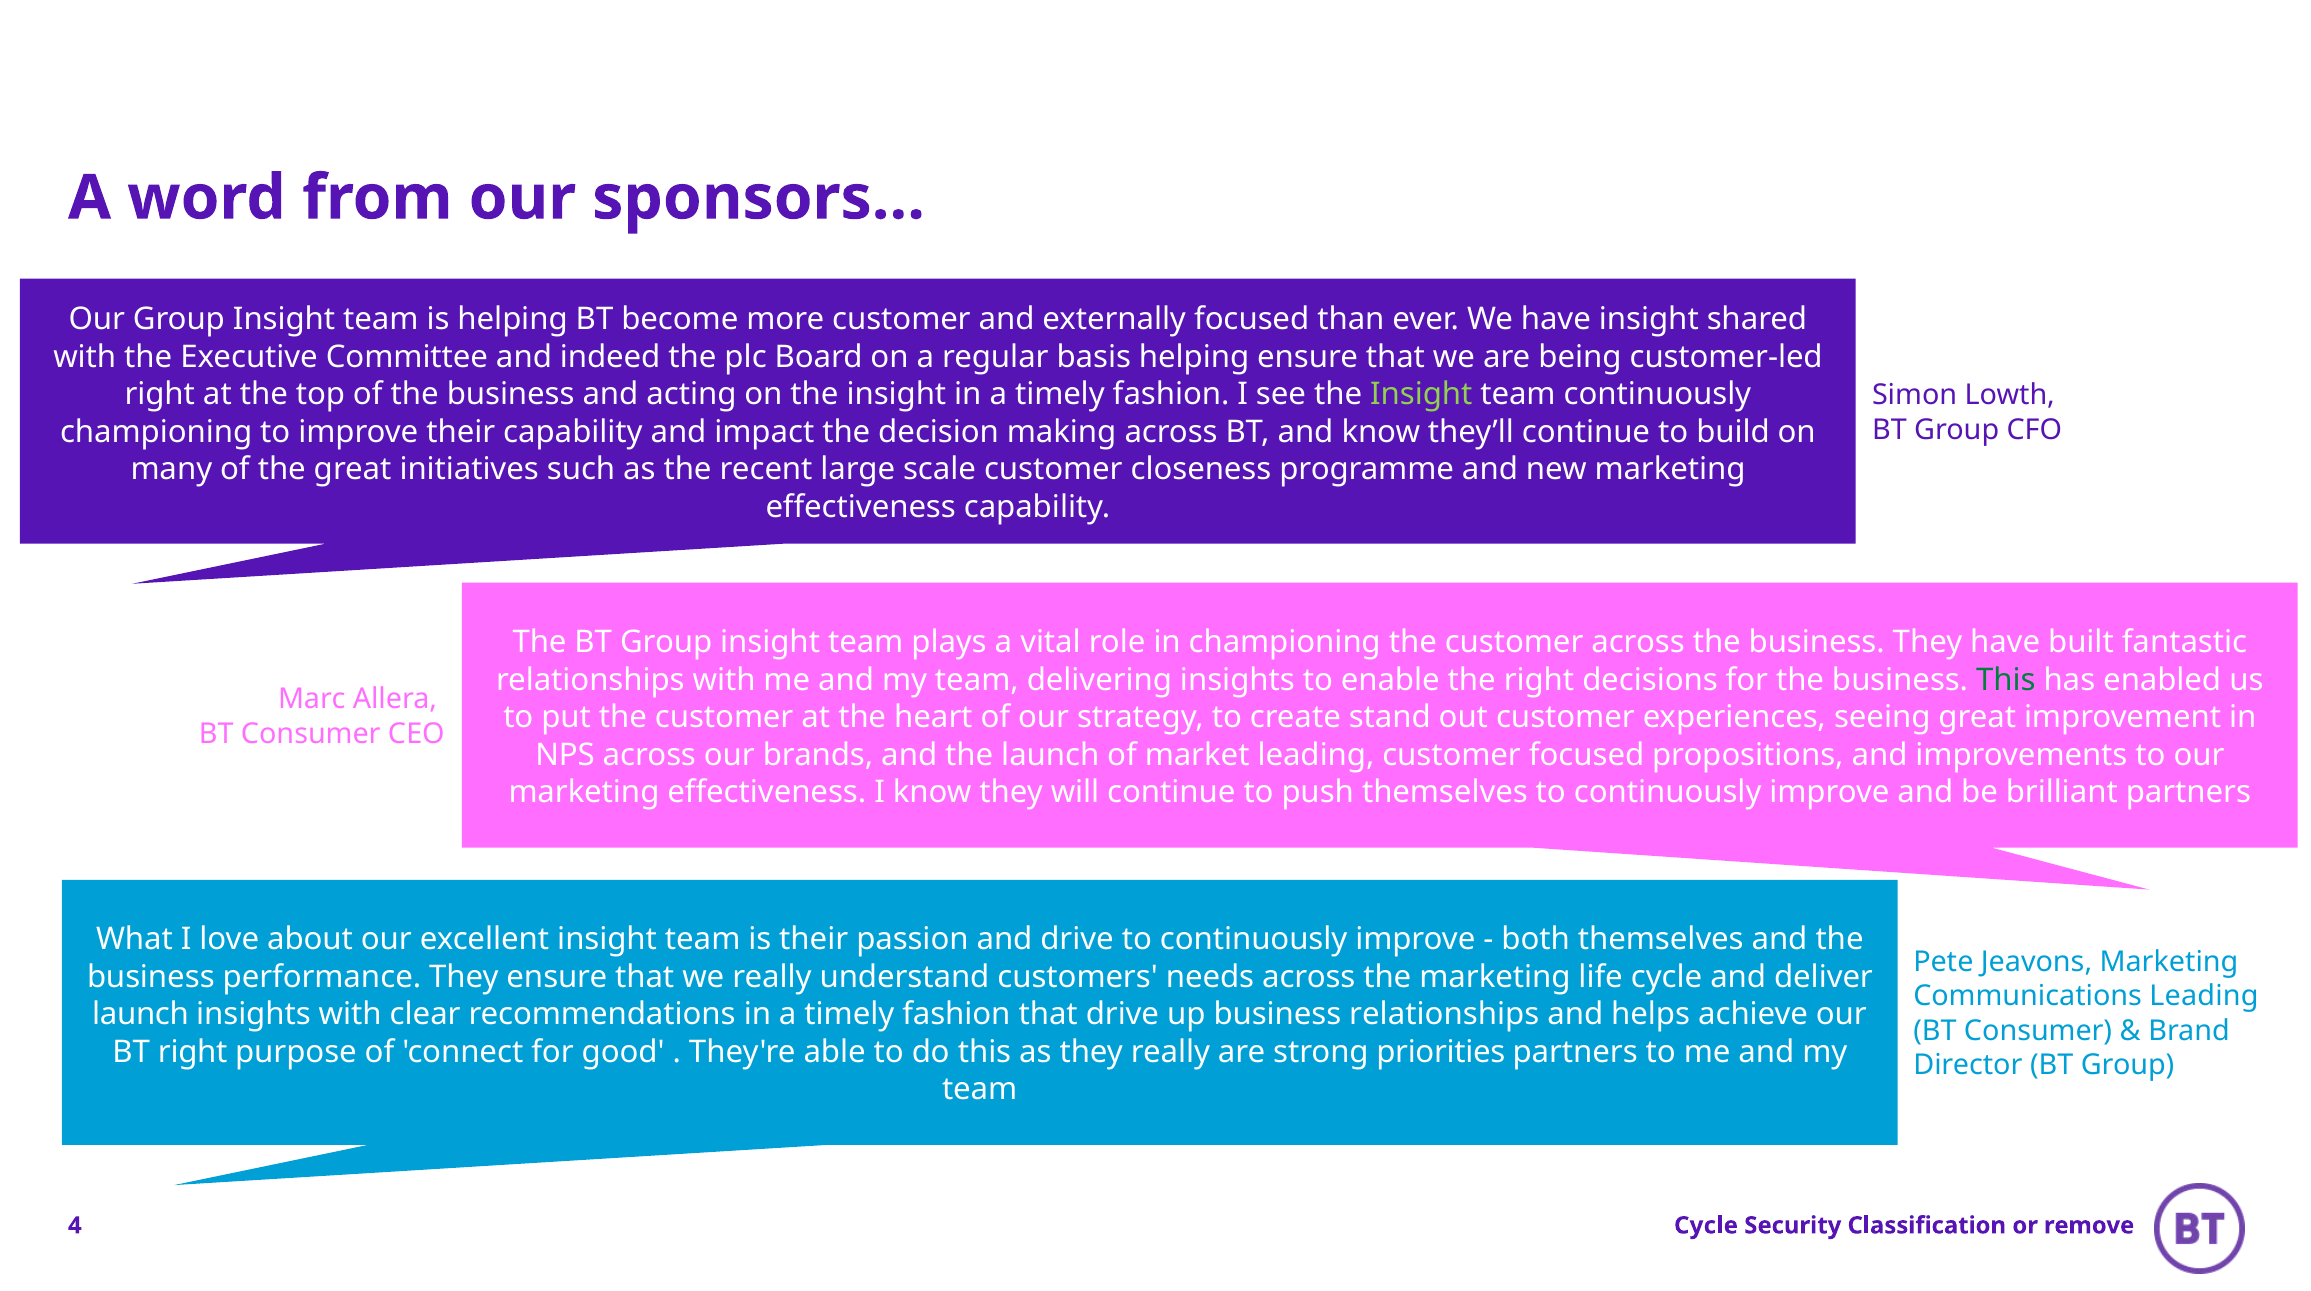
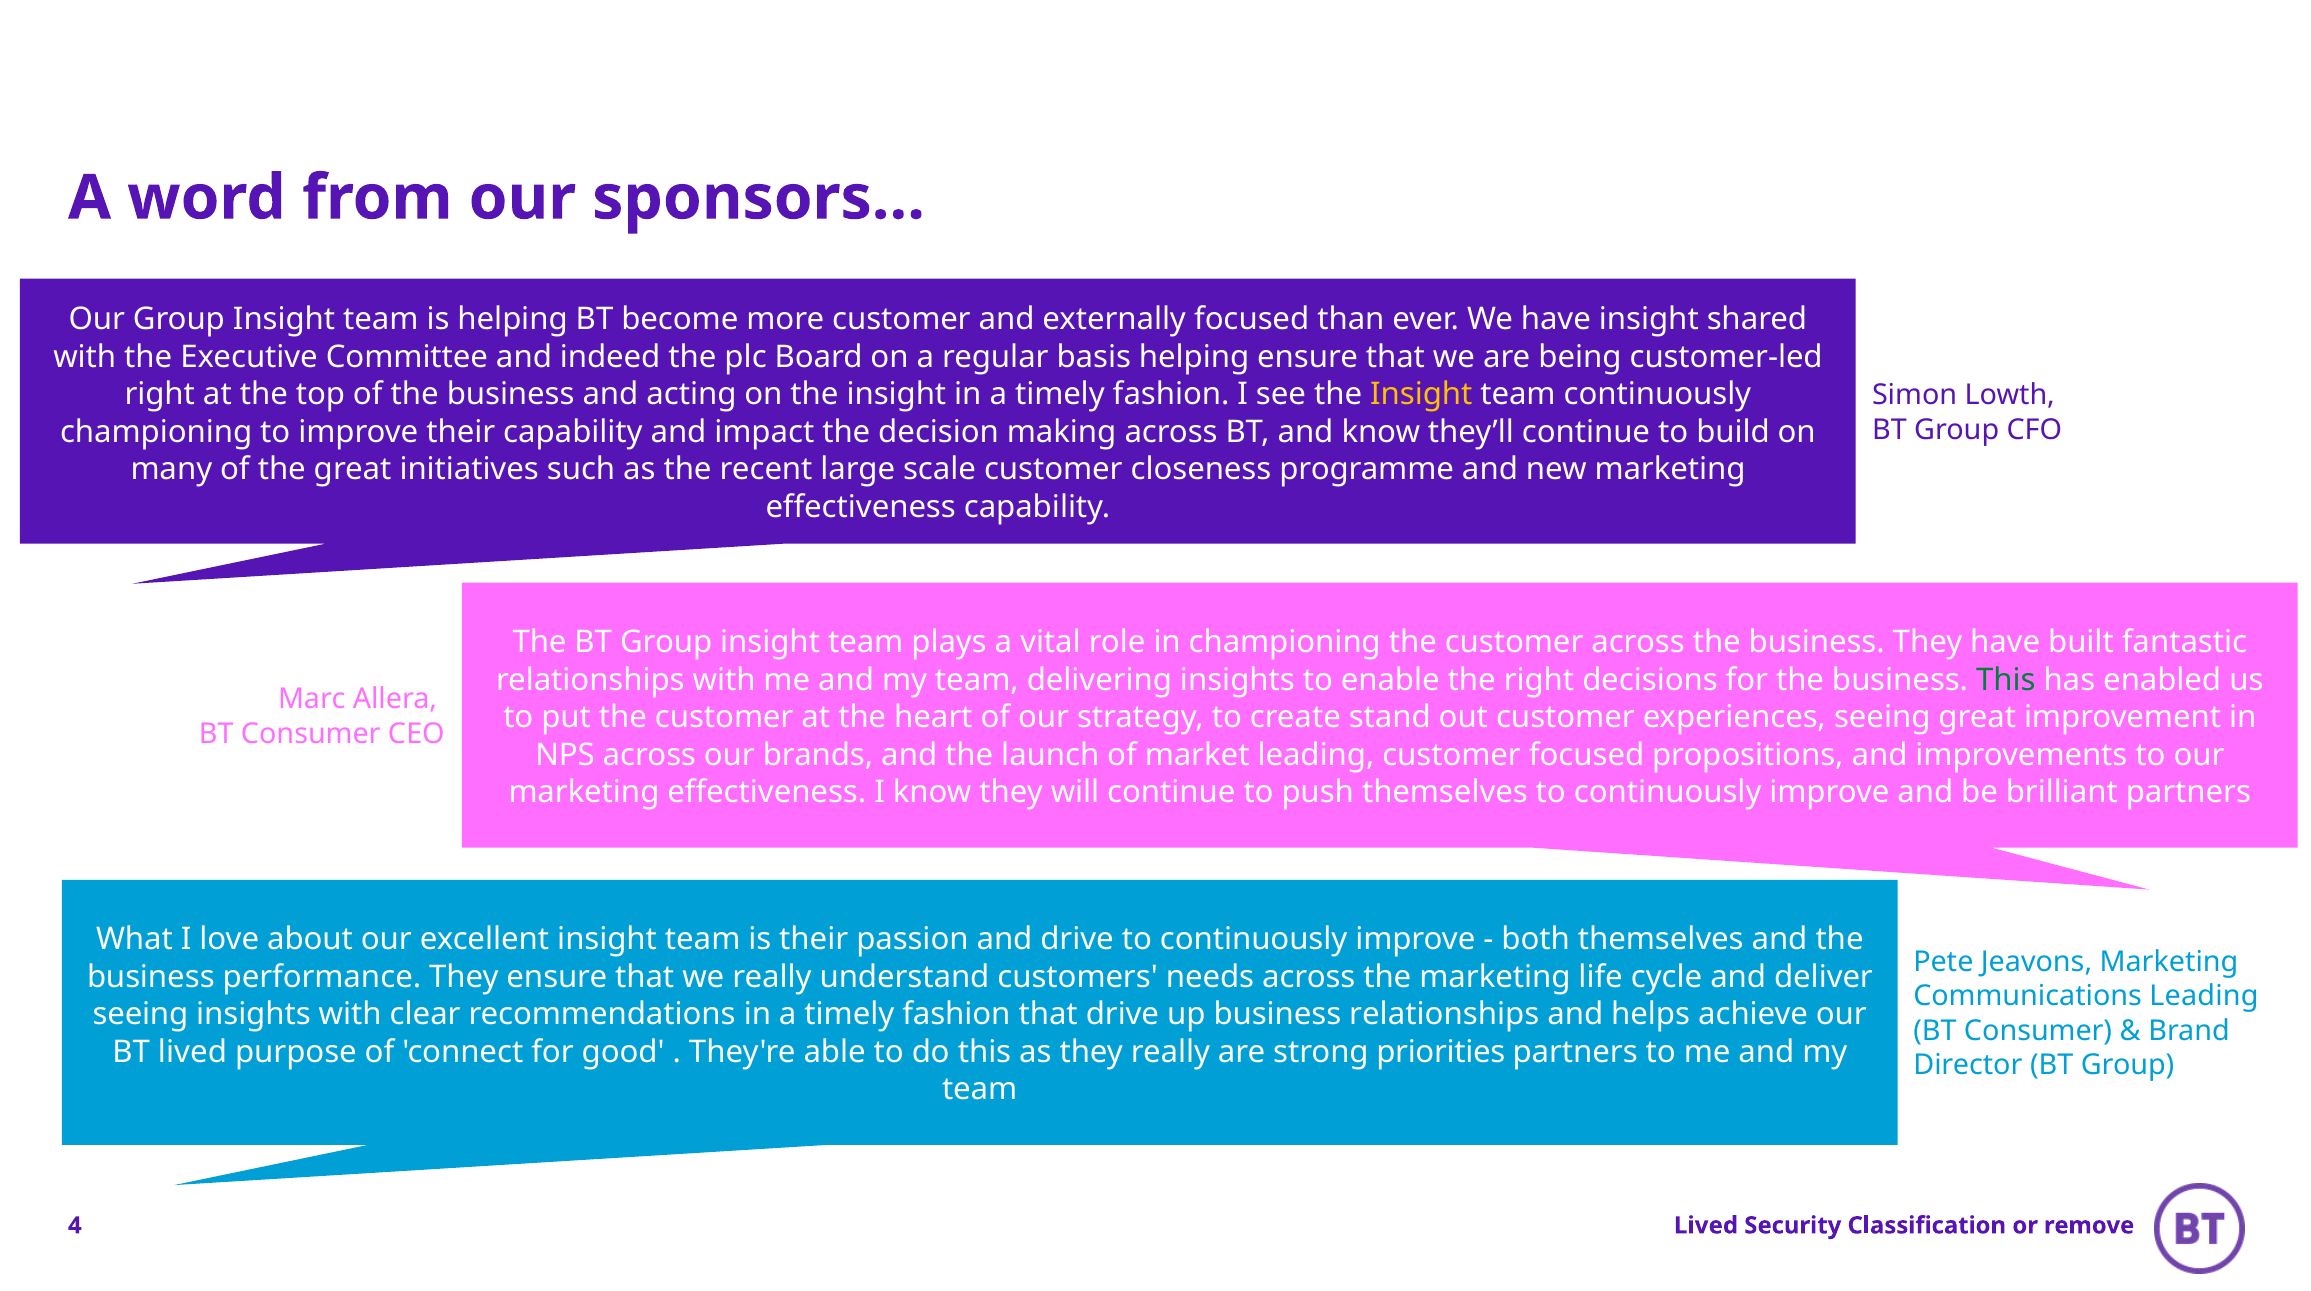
Insight colour: light green -> yellow (1421, 395)
launch: launch -> seeing (140, 1015)
BT right: right -> lived (192, 1052)
4 Cycle: Cycle -> Lived (1706, 1226)
